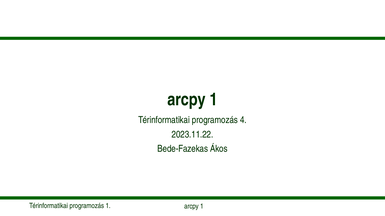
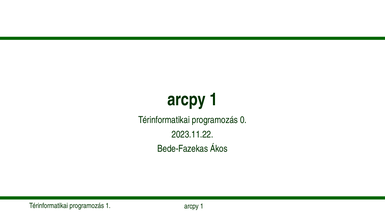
4: 4 -> 0 (243, 120)
